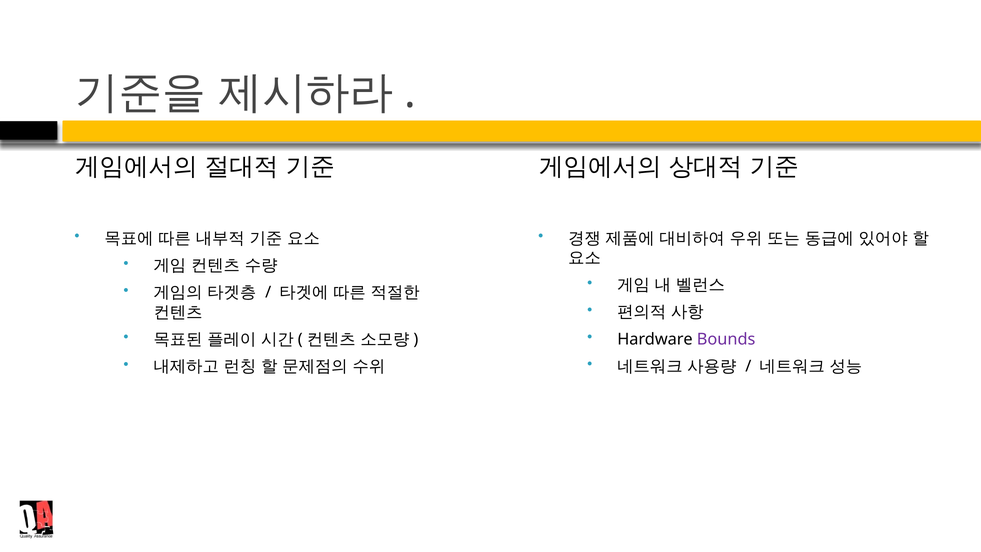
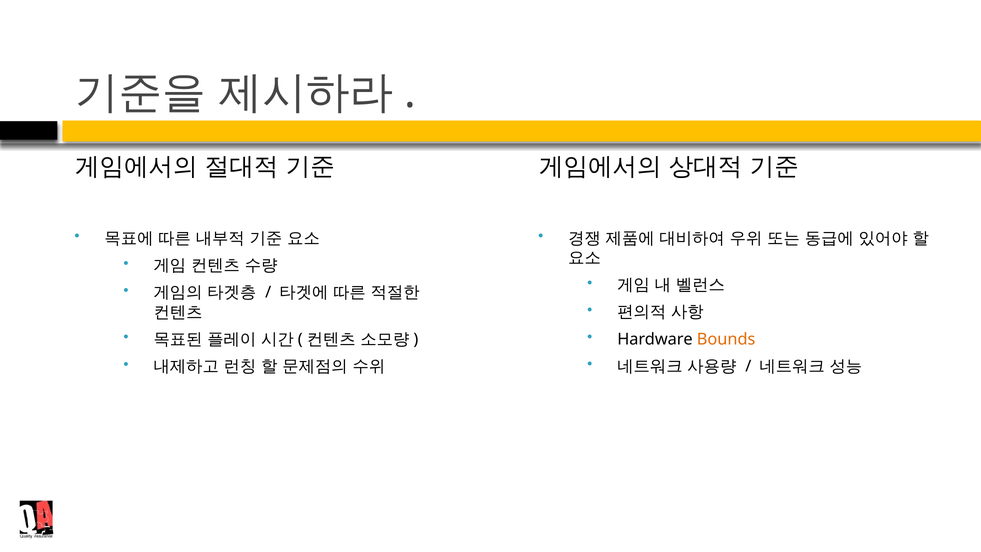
Bounds colour: purple -> orange (726, 339)
